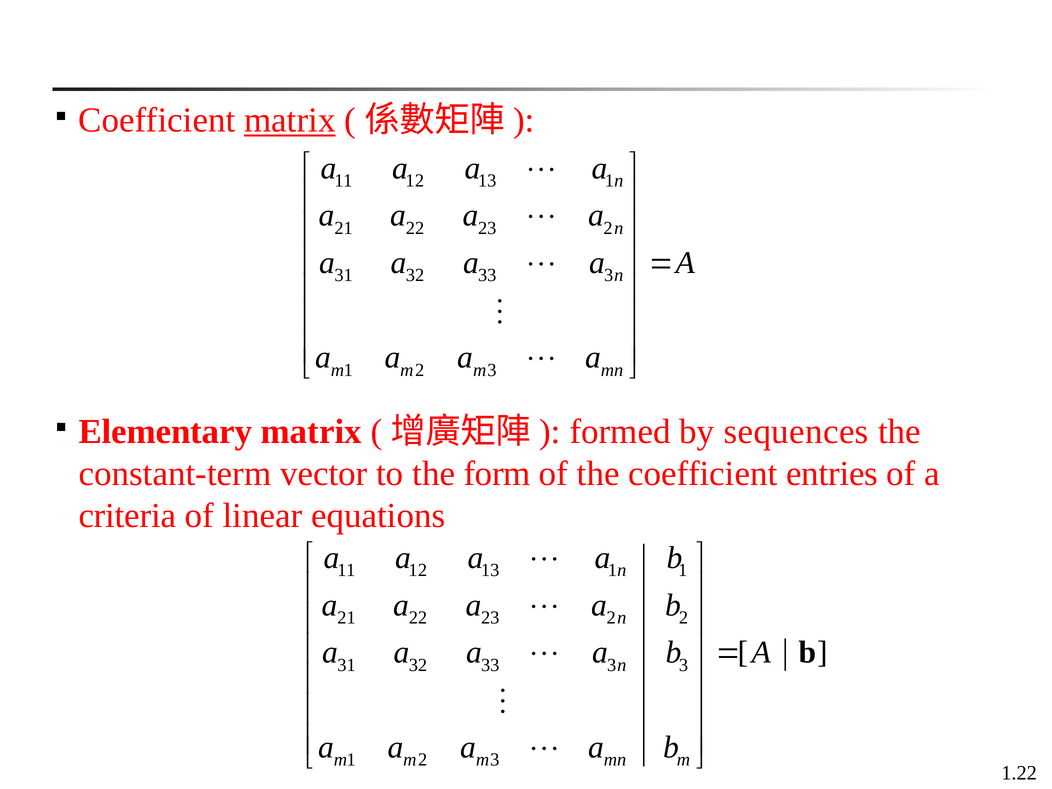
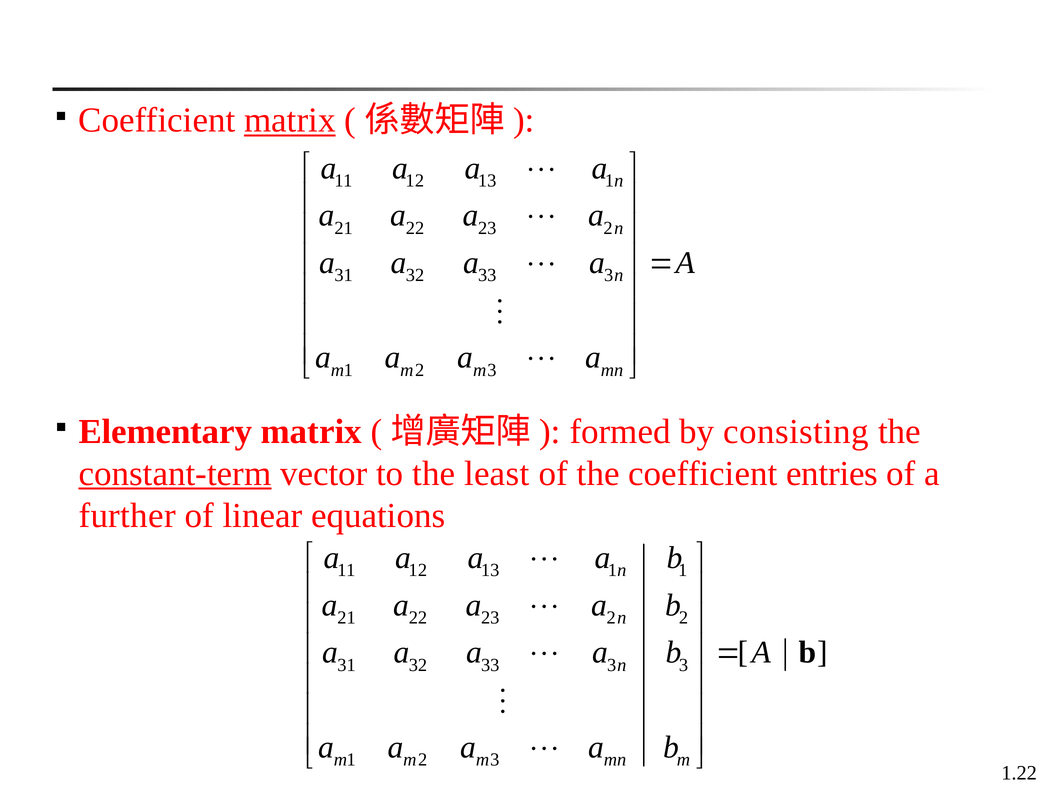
sequences: sequences -> consisting (796, 431)
constant-term underline: none -> present (175, 474)
form: form -> least (497, 474)
criteria: criteria -> further (127, 516)
